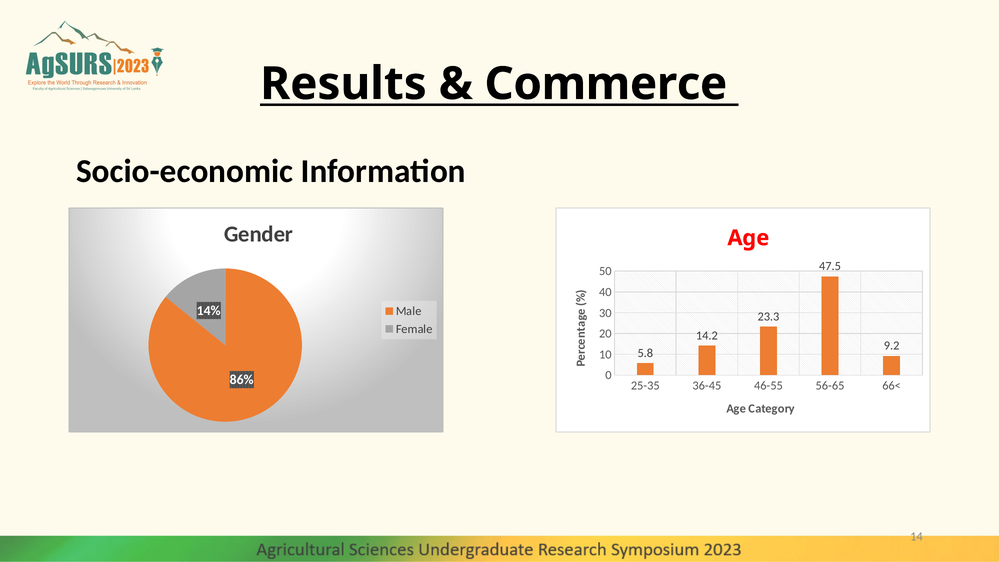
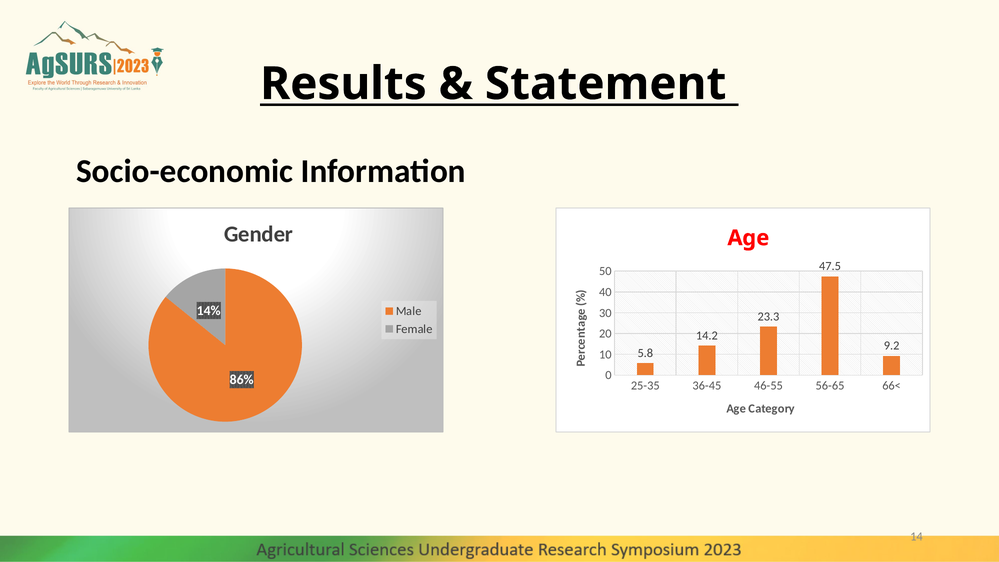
Commerce: Commerce -> Statement (606, 84)
